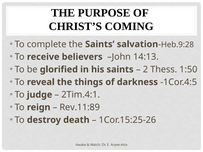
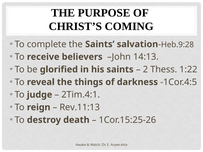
1:50: 1:50 -> 1:22 (188, 70)
Rev.11:89: Rev.11:89 -> Rev.11:13 (80, 107)
